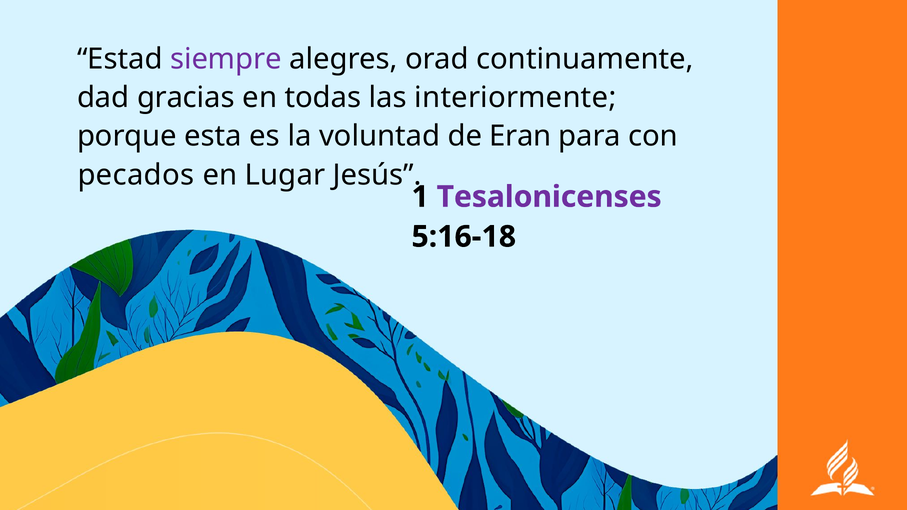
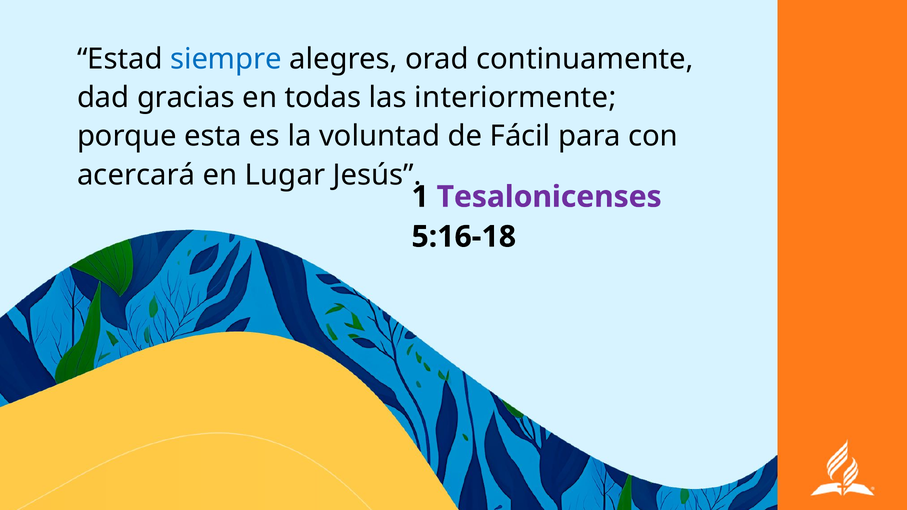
siempre colour: purple -> blue (226, 59)
Eran: Eran -> Fácil (520, 136)
pecados: pecados -> acercará (136, 175)
